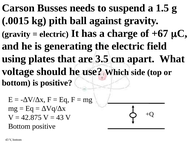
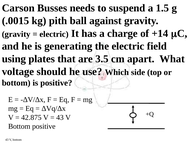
+67: +67 -> +14 (160, 33)
